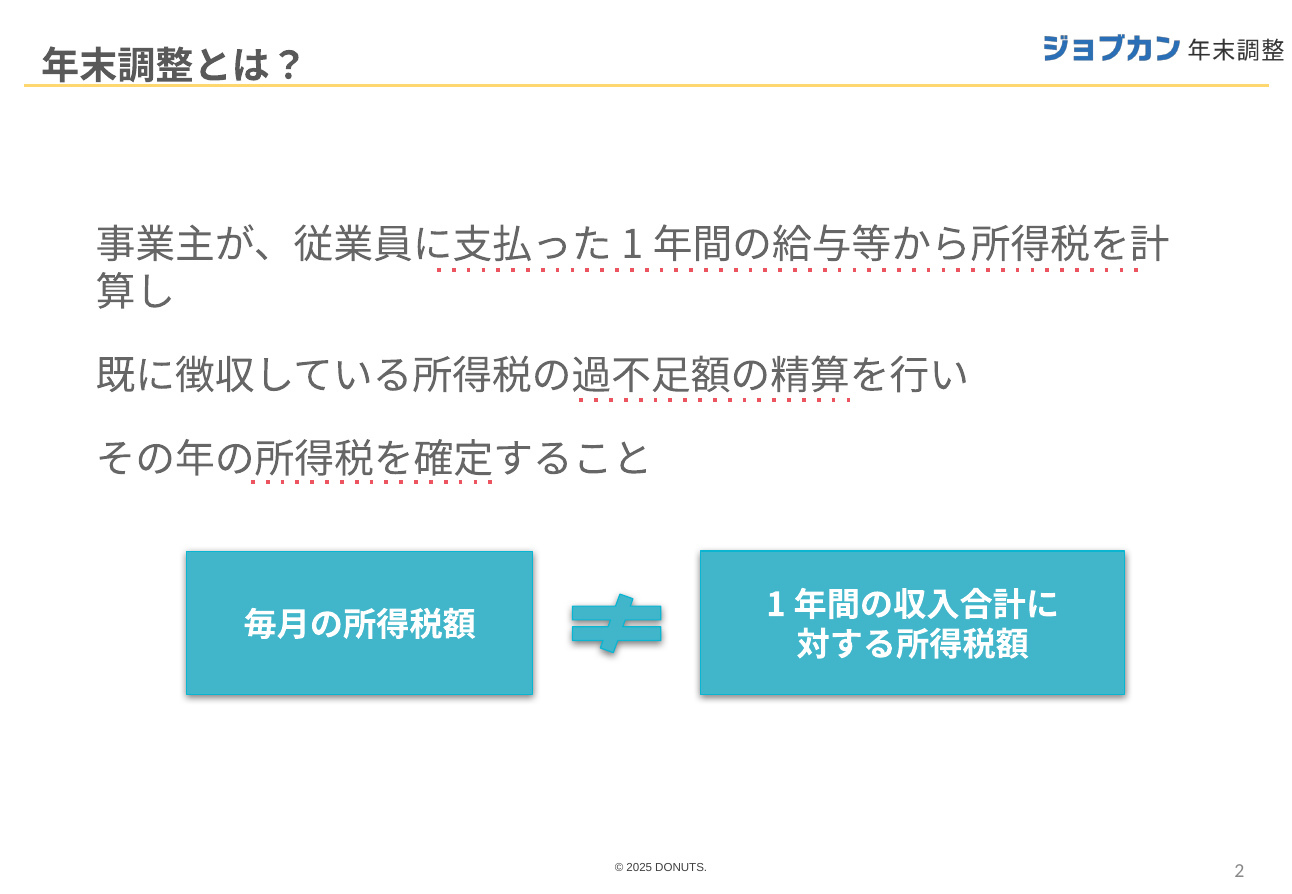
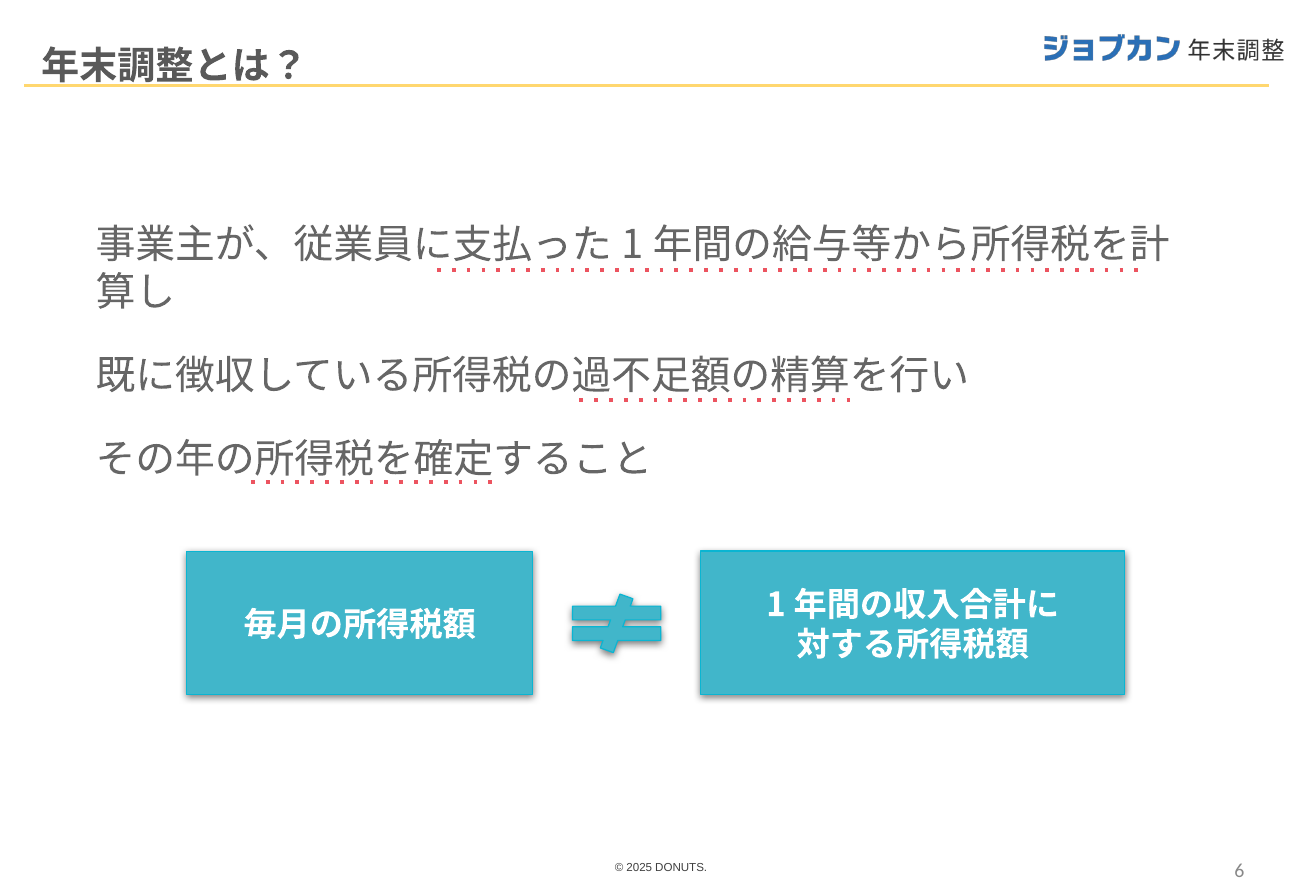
2: 2 -> 6 (1240, 872)
